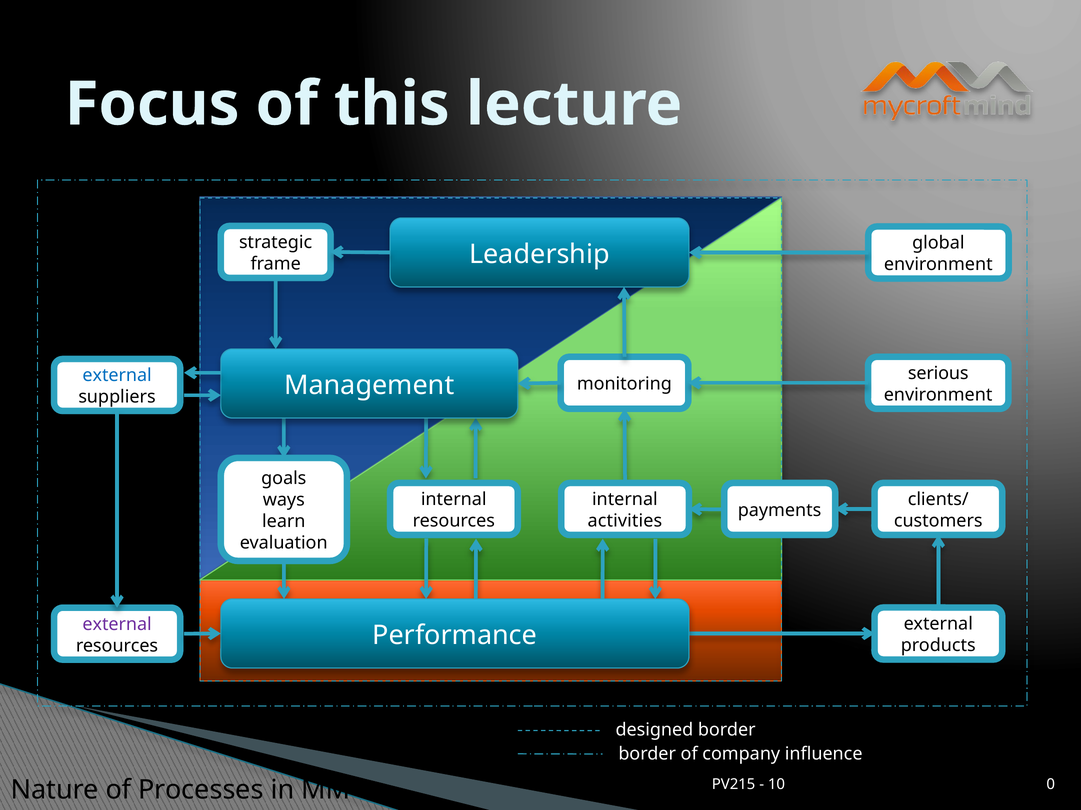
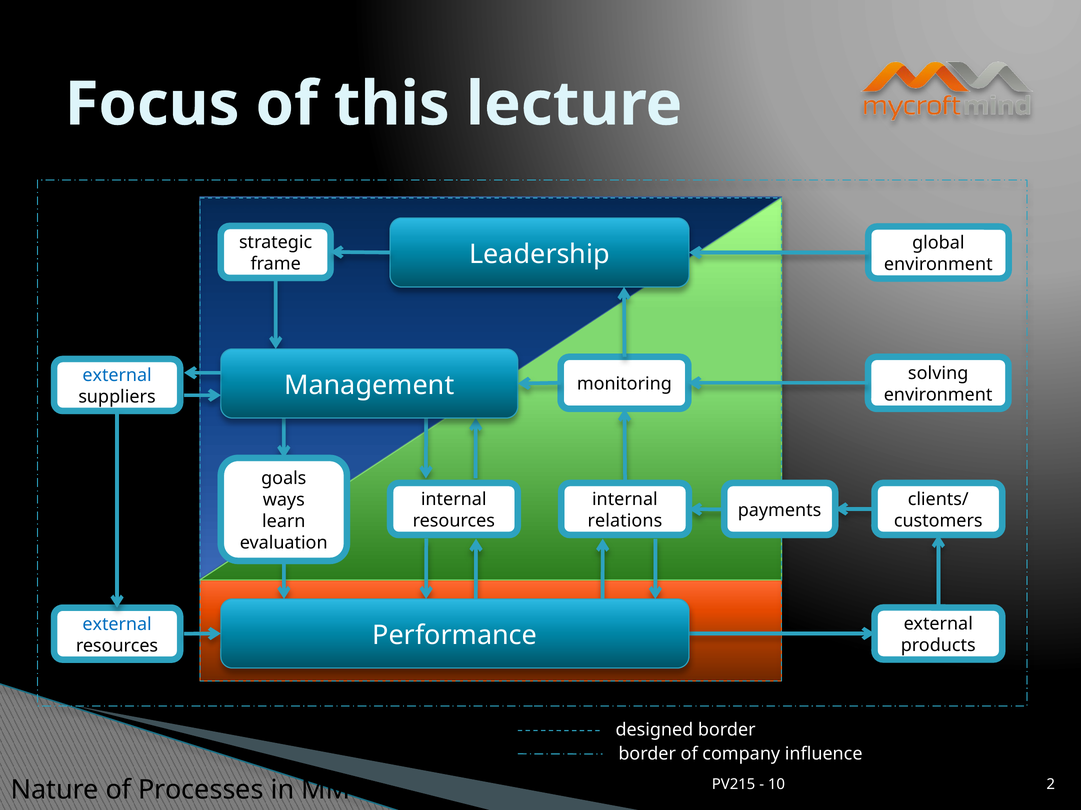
serious: serious -> solving (938, 374)
activities: activities -> relations (625, 521)
external colour: purple -> blue (117, 625)
0: 0 -> 2 (1051, 785)
